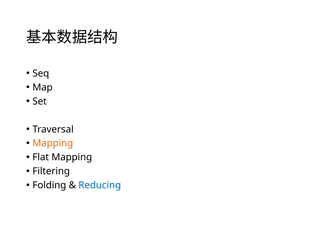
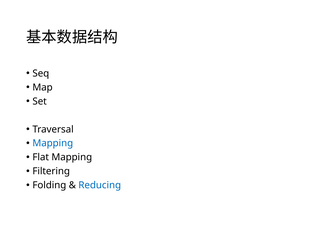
Mapping colour: orange -> blue (53, 143)
